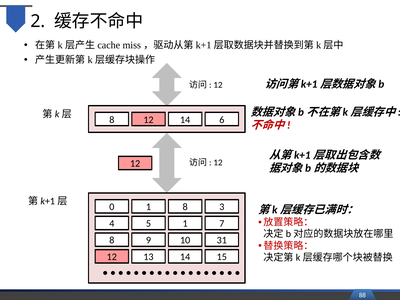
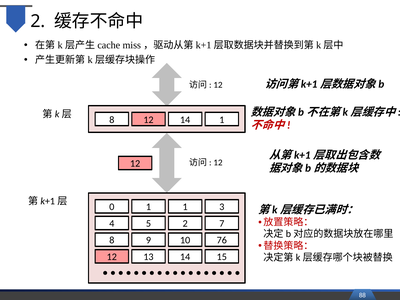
14 6: 6 -> 1 (222, 120)
1 8: 8 -> 1 (185, 207)
5 1: 1 -> 2 (185, 224)
31: 31 -> 76 (222, 240)
